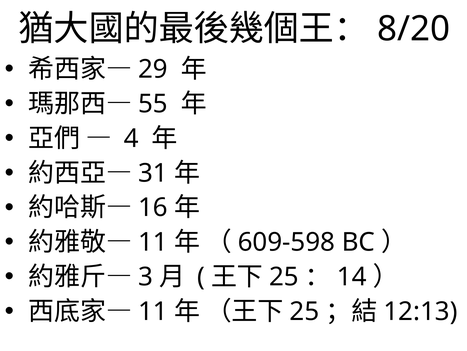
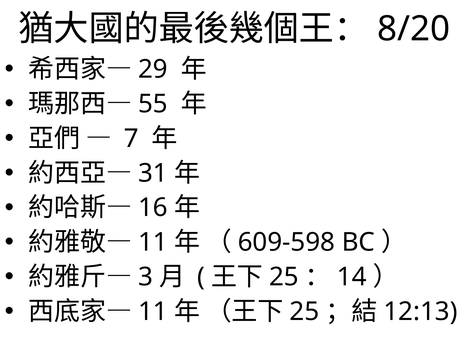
4: 4 -> 7 (131, 138)
